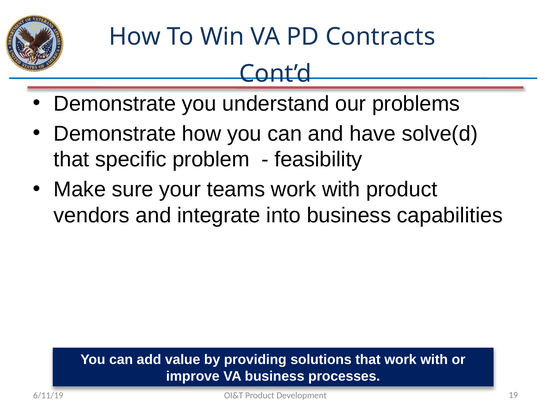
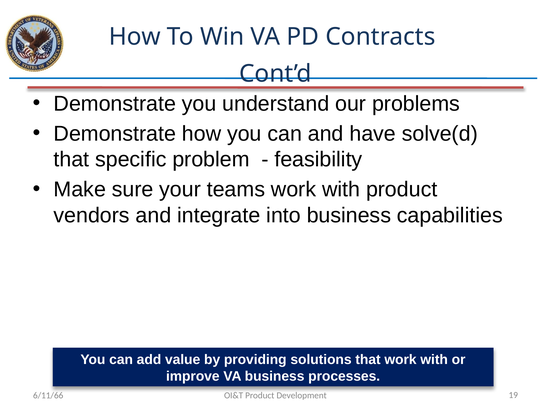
6/11/19: 6/11/19 -> 6/11/66 (48, 395)
